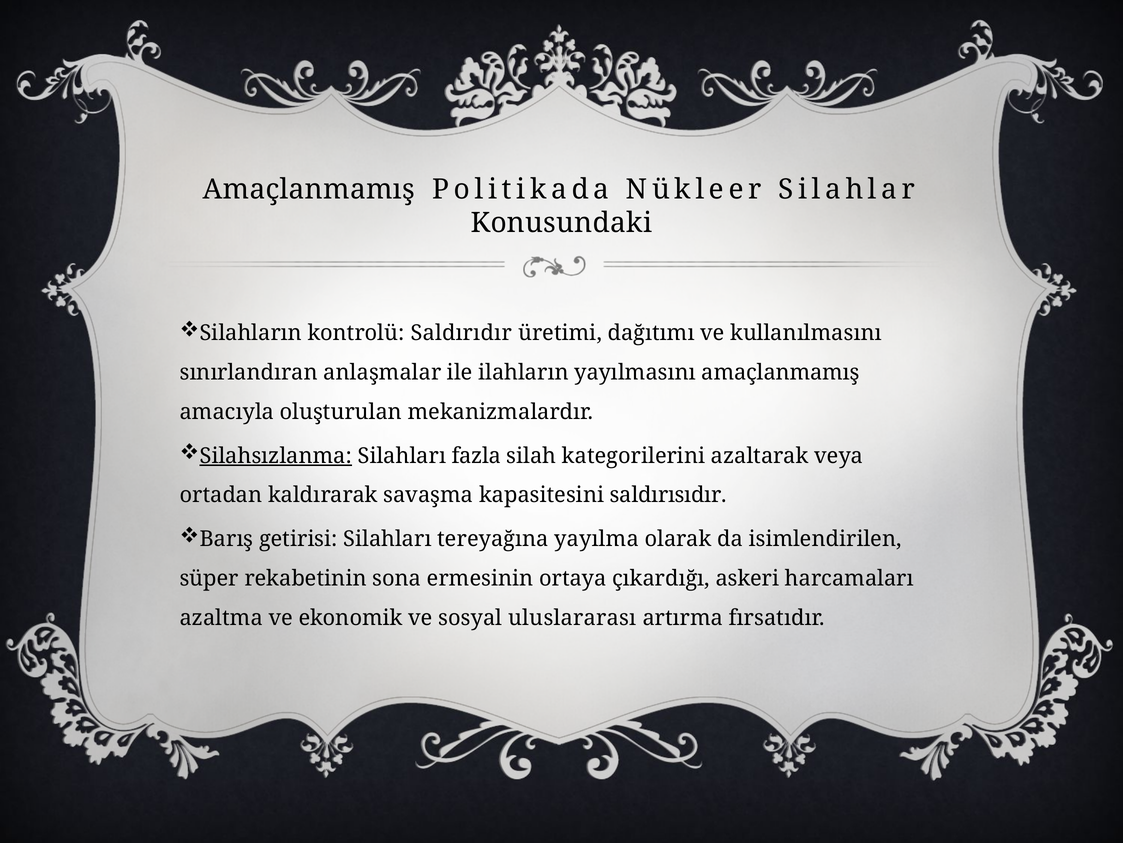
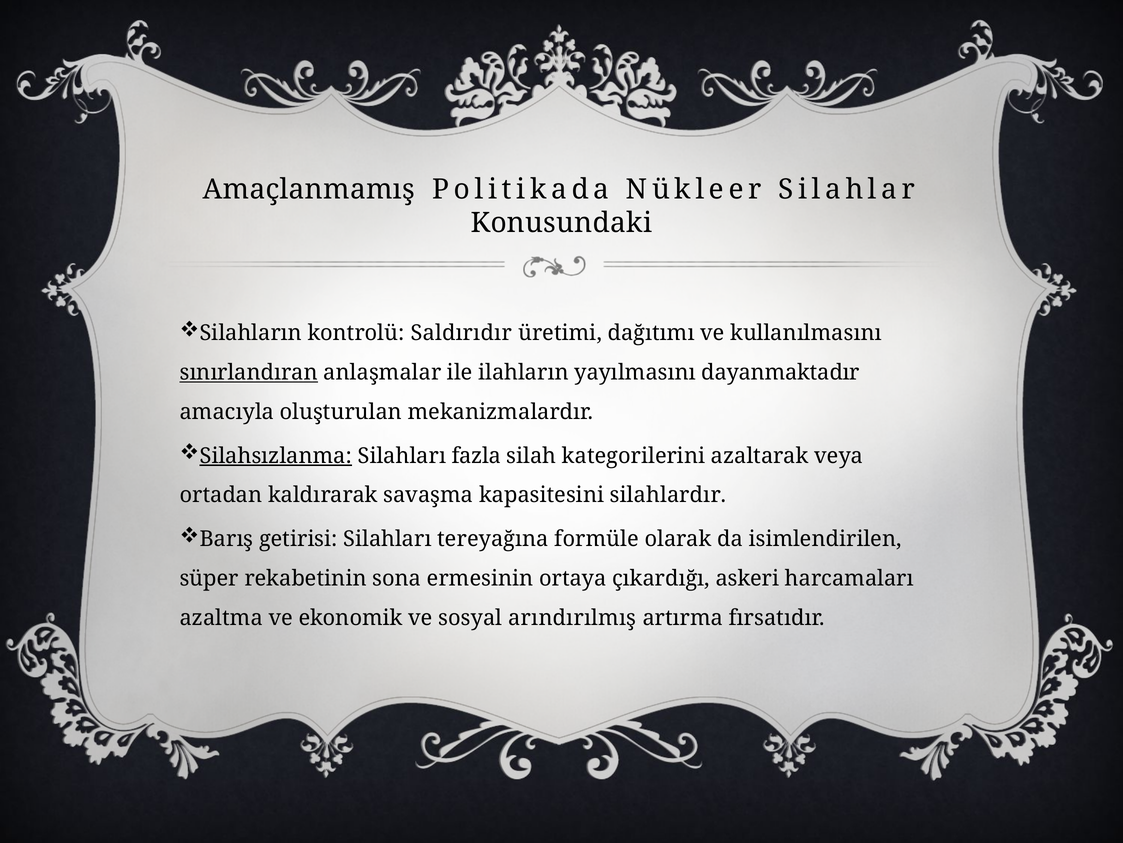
sınırlandıran underline: none -> present (249, 372)
yayılmasını amaçlanmamış: amaçlanmamış -> dayanmaktadır (781, 372)
saldırısıdır: saldırısıdır -> silahlardır (668, 495)
yayılma: yayılma -> formüle (597, 539)
uluslararası: uluslararası -> arındırılmış (572, 617)
